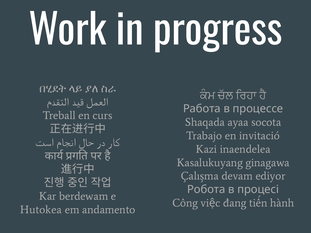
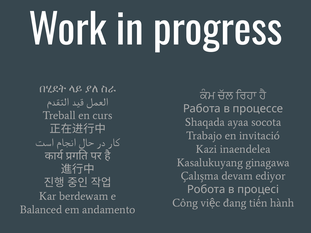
Hutokea: Hutokea -> Balanced (41, 210)
